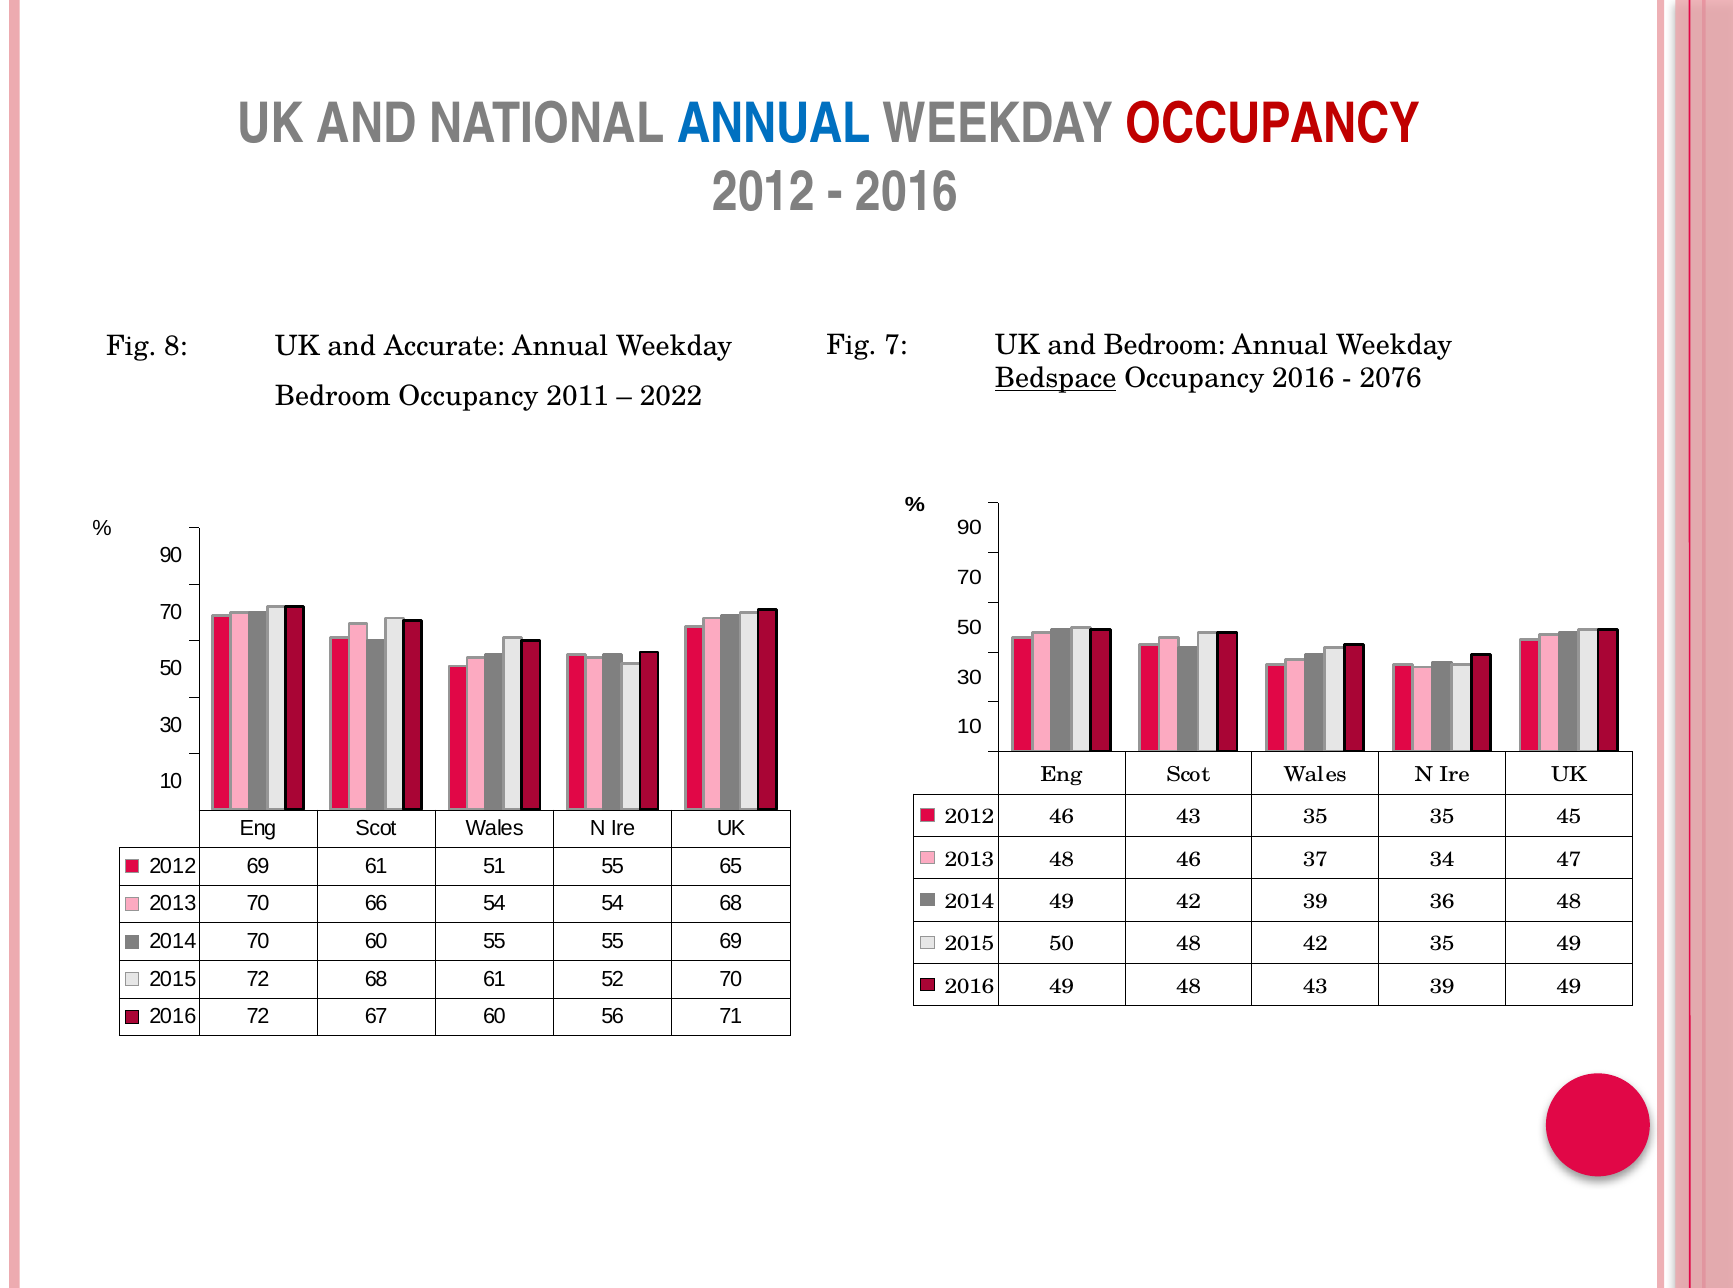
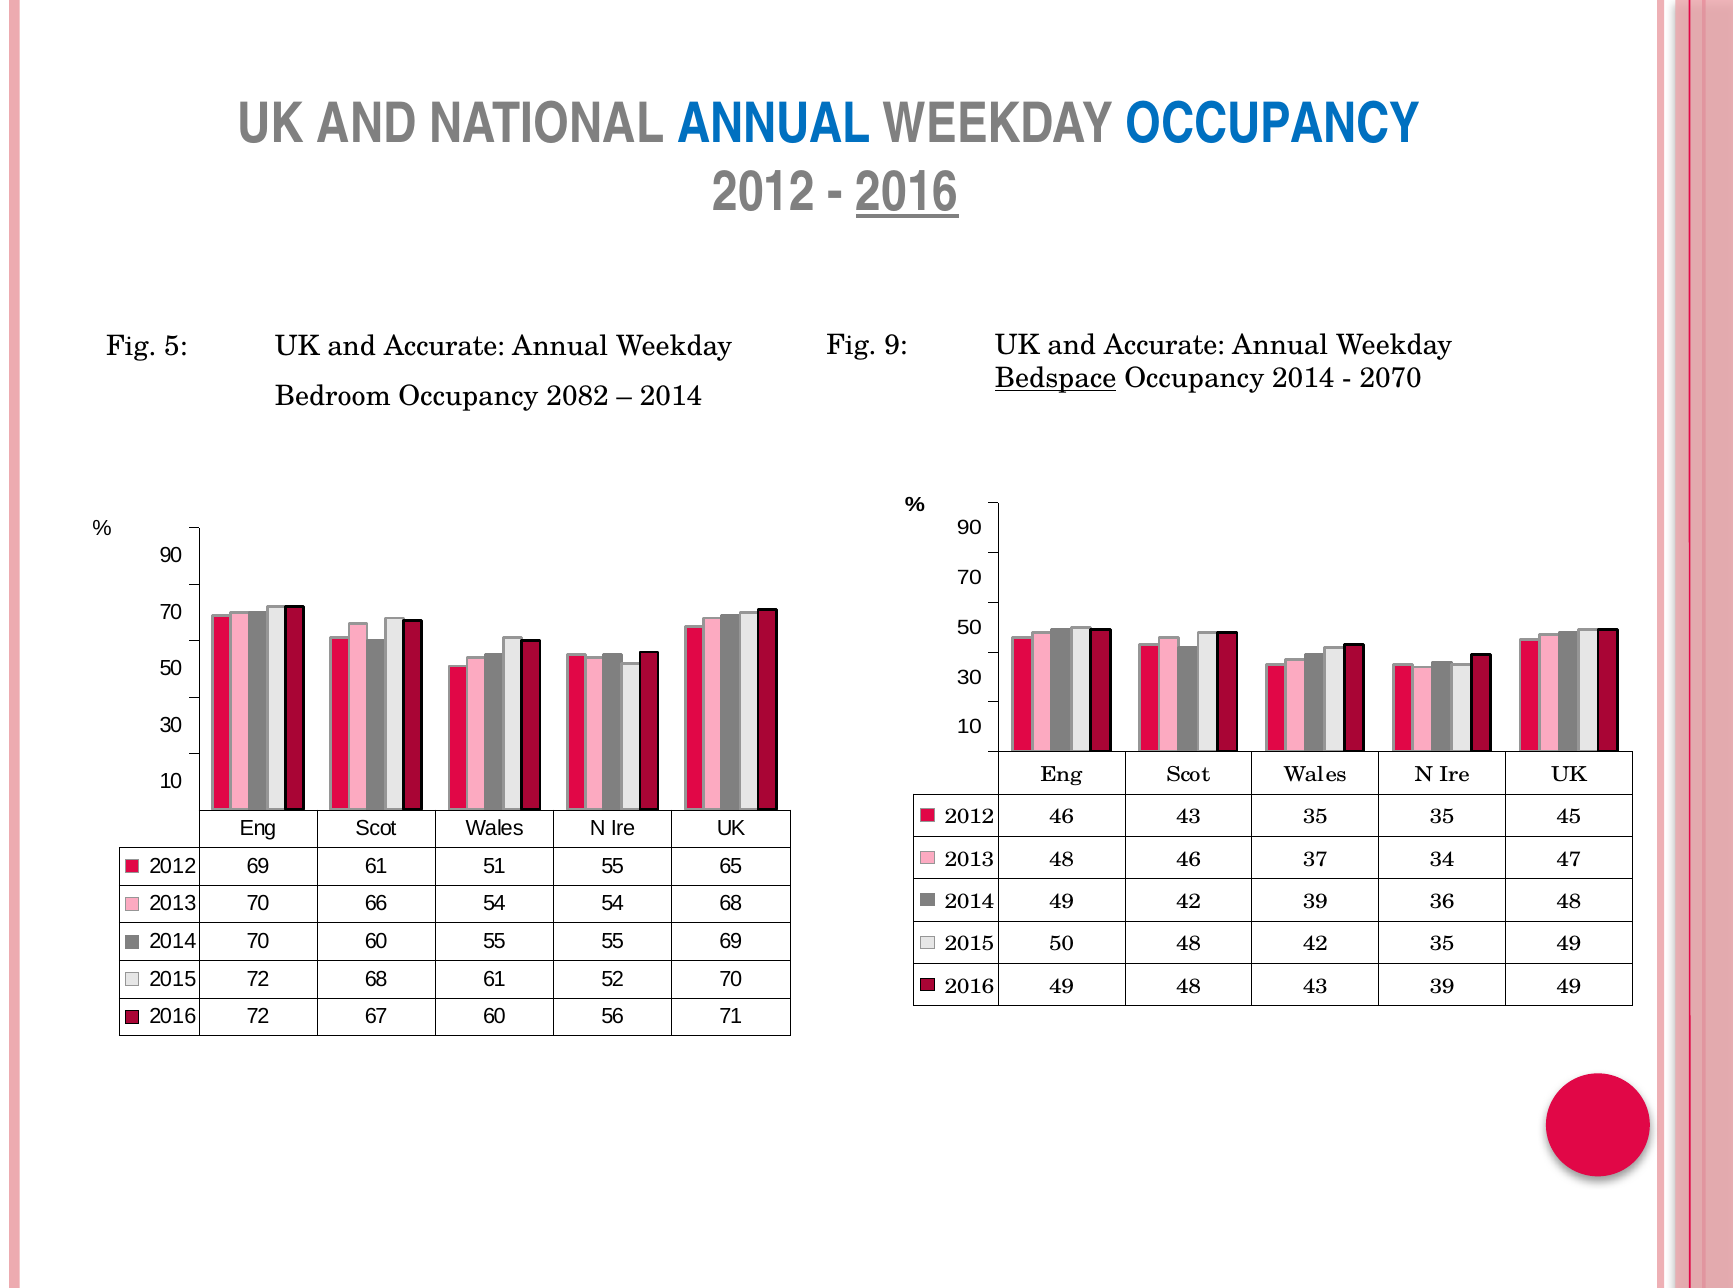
OCCUPANCY colour: red -> blue (1273, 124)
2016 underline: none -> present (907, 192)
7: 7 -> 9 (896, 345)
Bedroom: Bedroom -> Accurate (1164, 345)
8: 8 -> 5 (176, 346)
Occupancy 2016: 2016 -> 2014 (1303, 378)
2076: 2076 -> 2070 (1391, 378)
2011: 2011 -> 2082 (578, 397)
2022: 2022 -> 2014 (671, 397)
